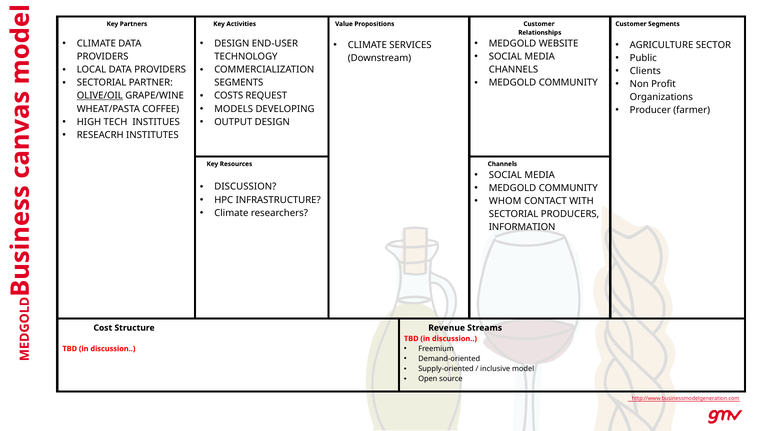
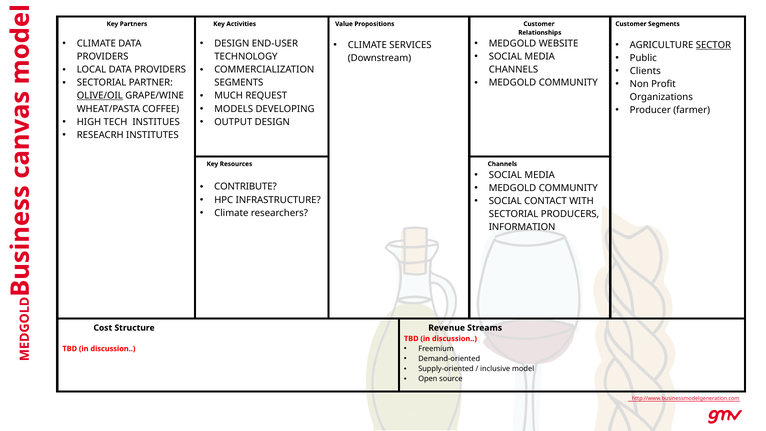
SECTOR underline: none -> present (713, 45)
COSTS: COSTS -> MUCH (229, 96)
DISCUSSION: DISCUSSION -> CONTRIBUTE (245, 187)
WHOM: WHOM -> SOCIAL (505, 201)
